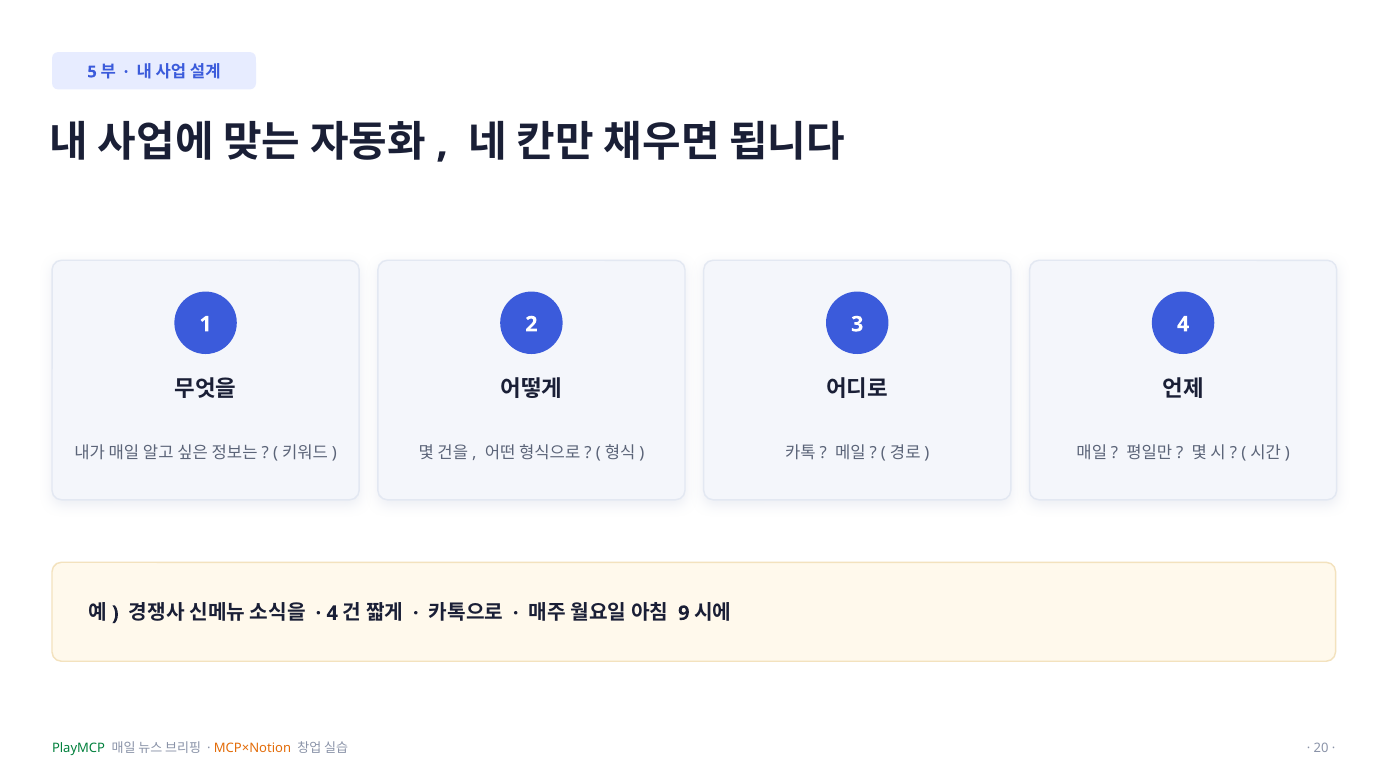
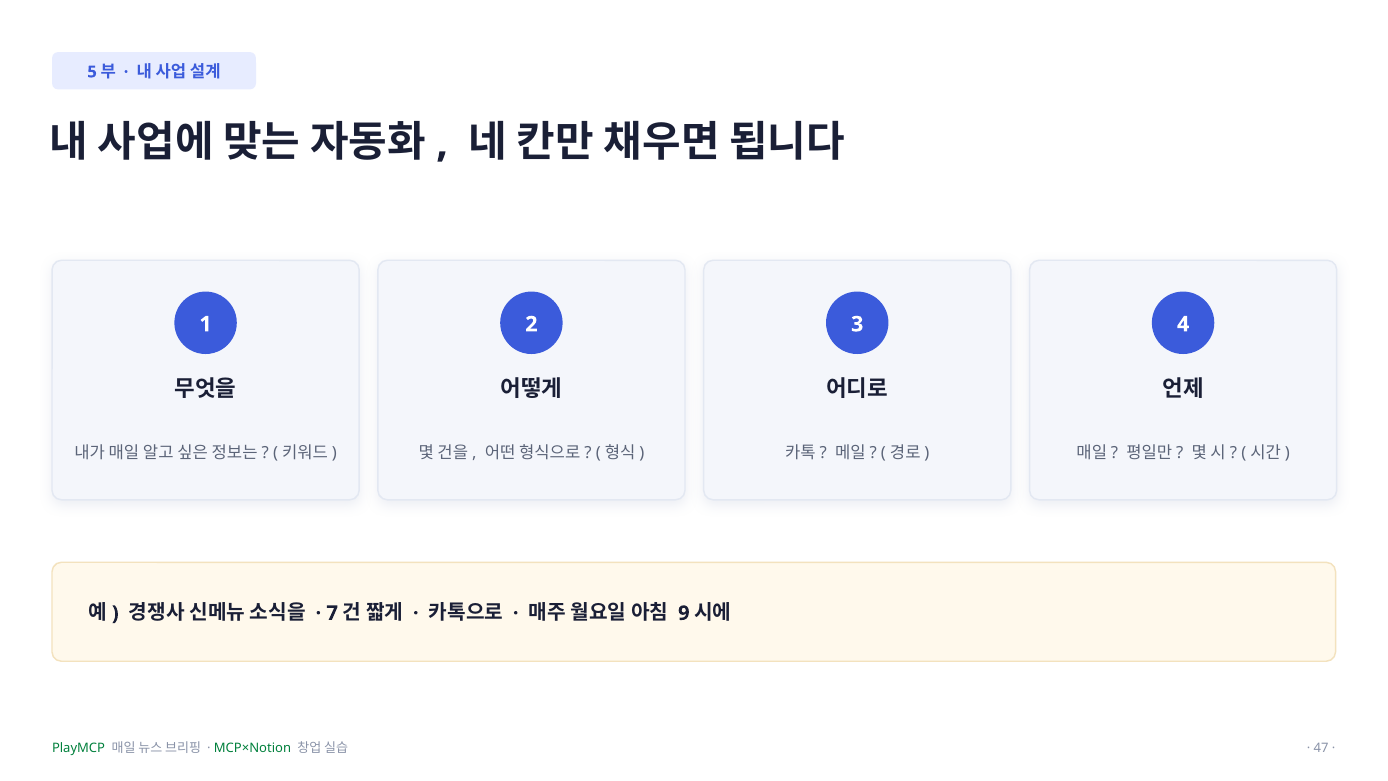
4: 4 -> 7 (332, 613)
MCP×Notion colour: orange -> green (252, 748)
20: 20 -> 47 (1321, 748)
